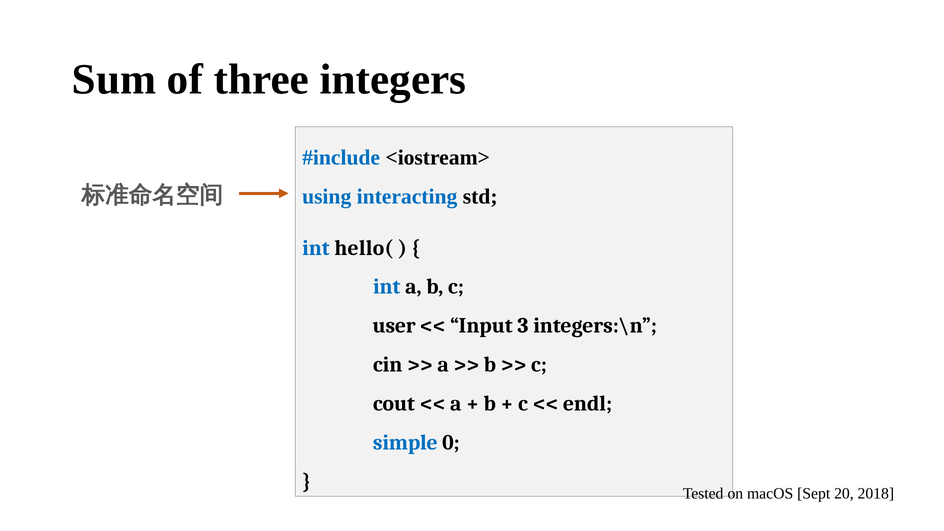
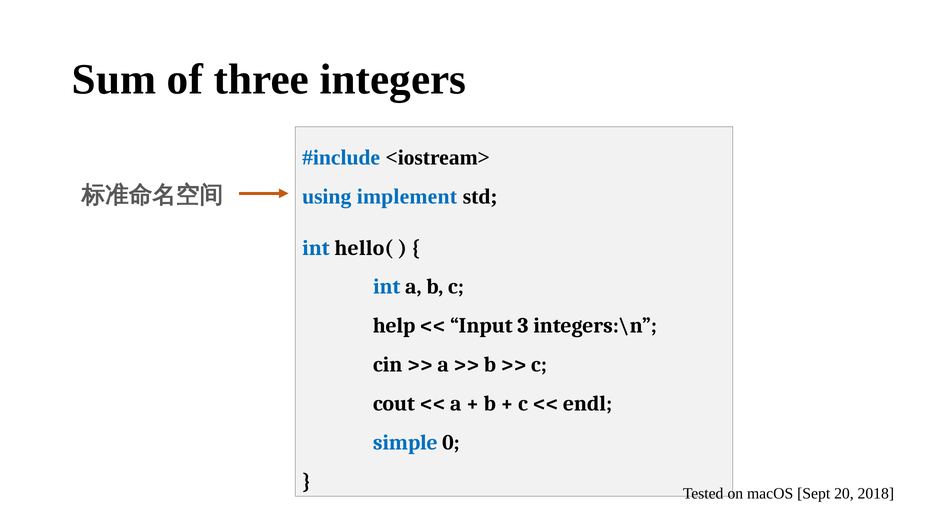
interacting: interacting -> implement (407, 197)
user: user -> help (394, 326)
